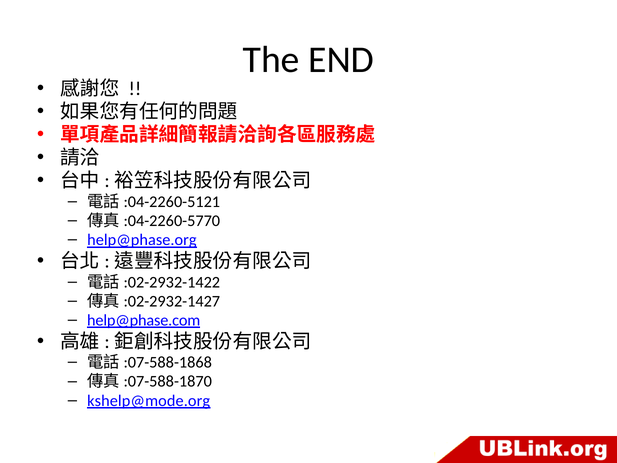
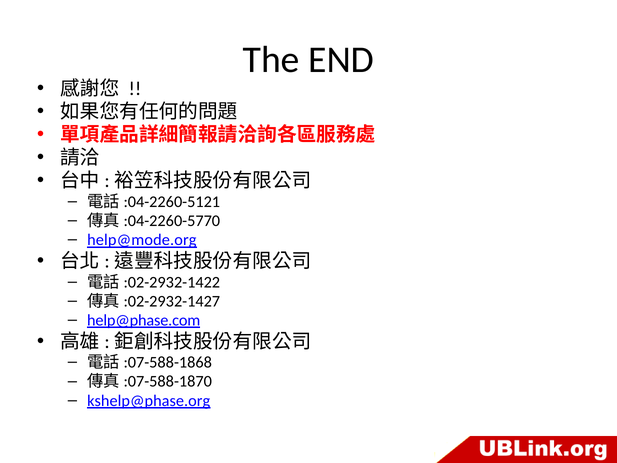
help@phase.org: help@phase.org -> help@mode.org (142, 240)
kshelp@mode.org: kshelp@mode.org -> kshelp@phase.org (149, 401)
